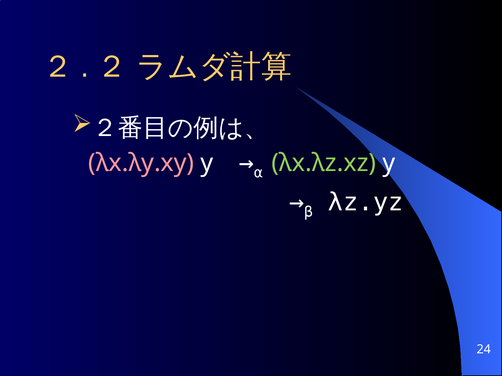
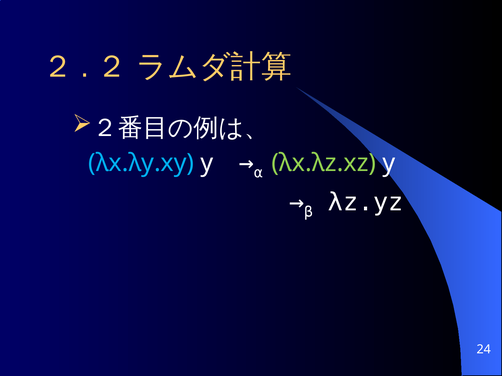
λx.λy.xy colour: pink -> light blue (141, 163)
